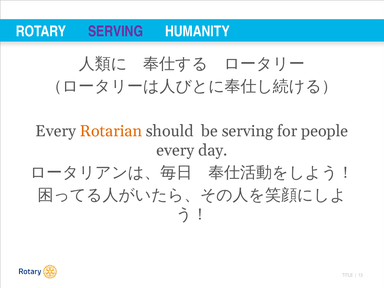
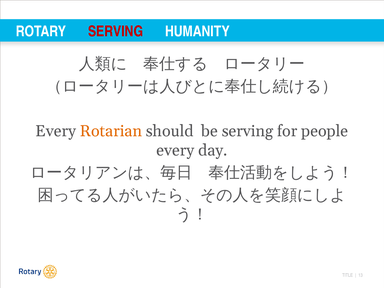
SERVING colour: purple -> red (116, 31)
